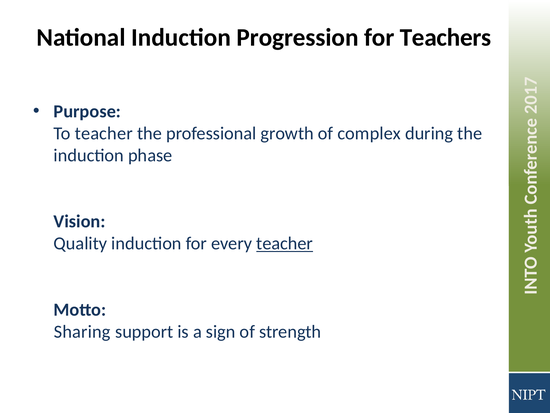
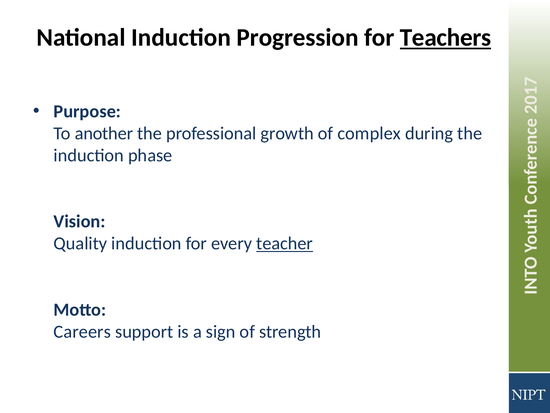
Teachers underline: none -> present (446, 38)
To teacher: teacher -> another (104, 133)
Sharing: Sharing -> Careers (82, 331)
